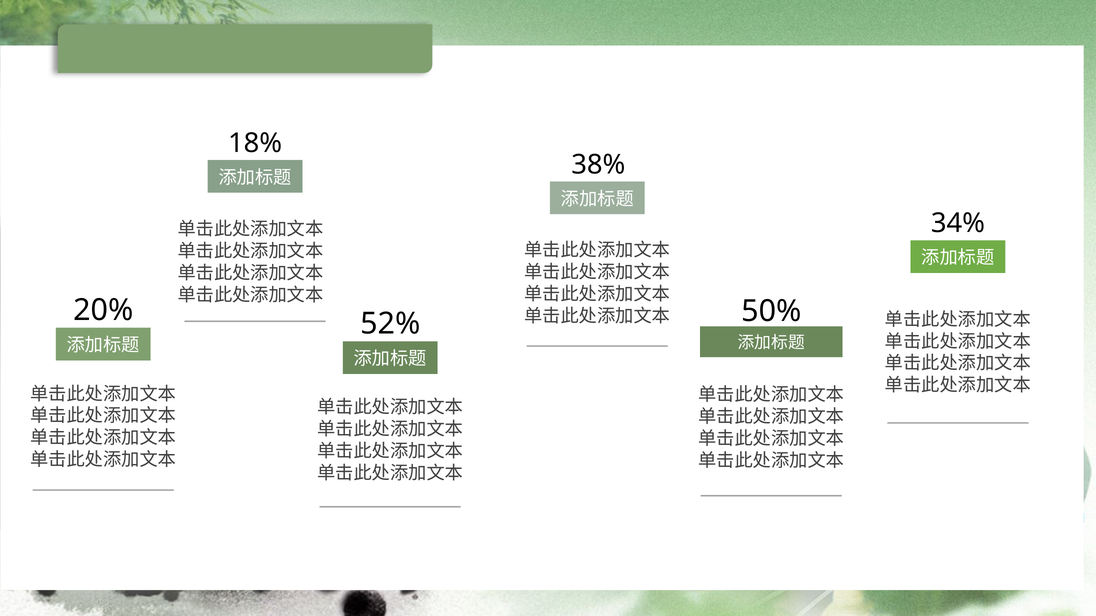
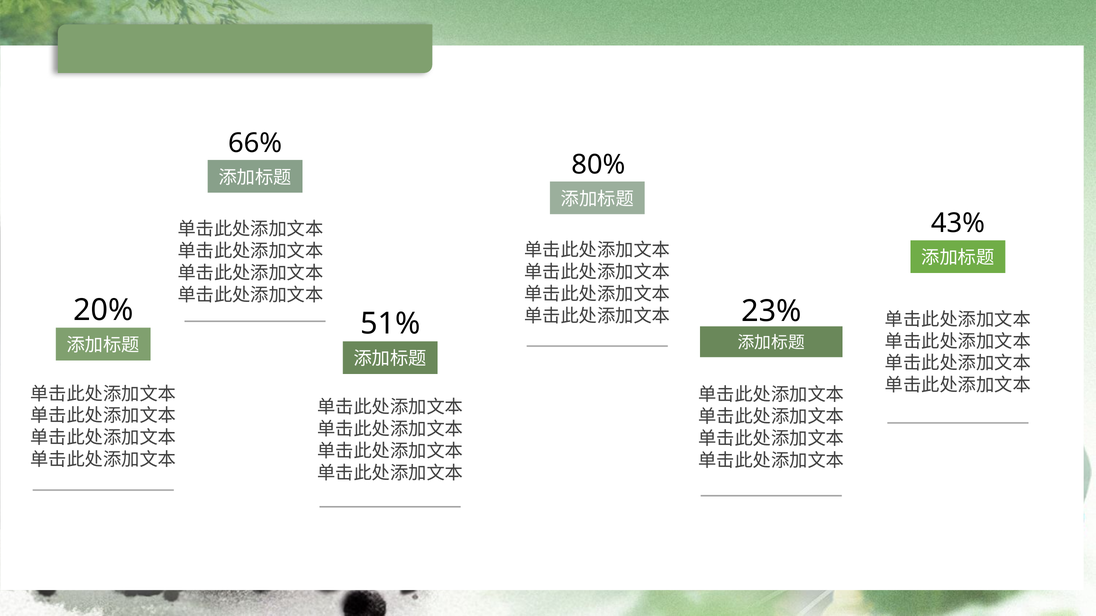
18%: 18% -> 66% (255, 143)
38%: 38% -> 80% (598, 165)
34%: 34% -> 43% (958, 224)
50%: 50% -> 23% (771, 312)
52%: 52% -> 51% (390, 324)
